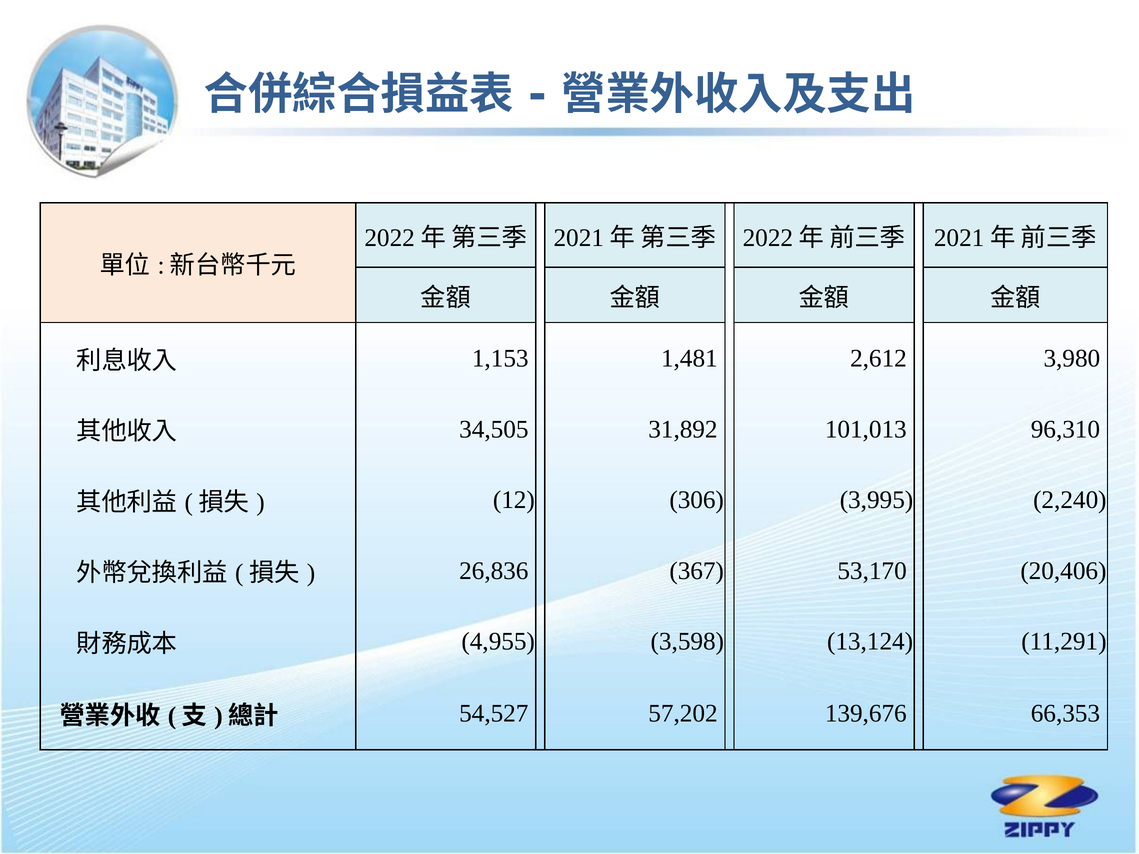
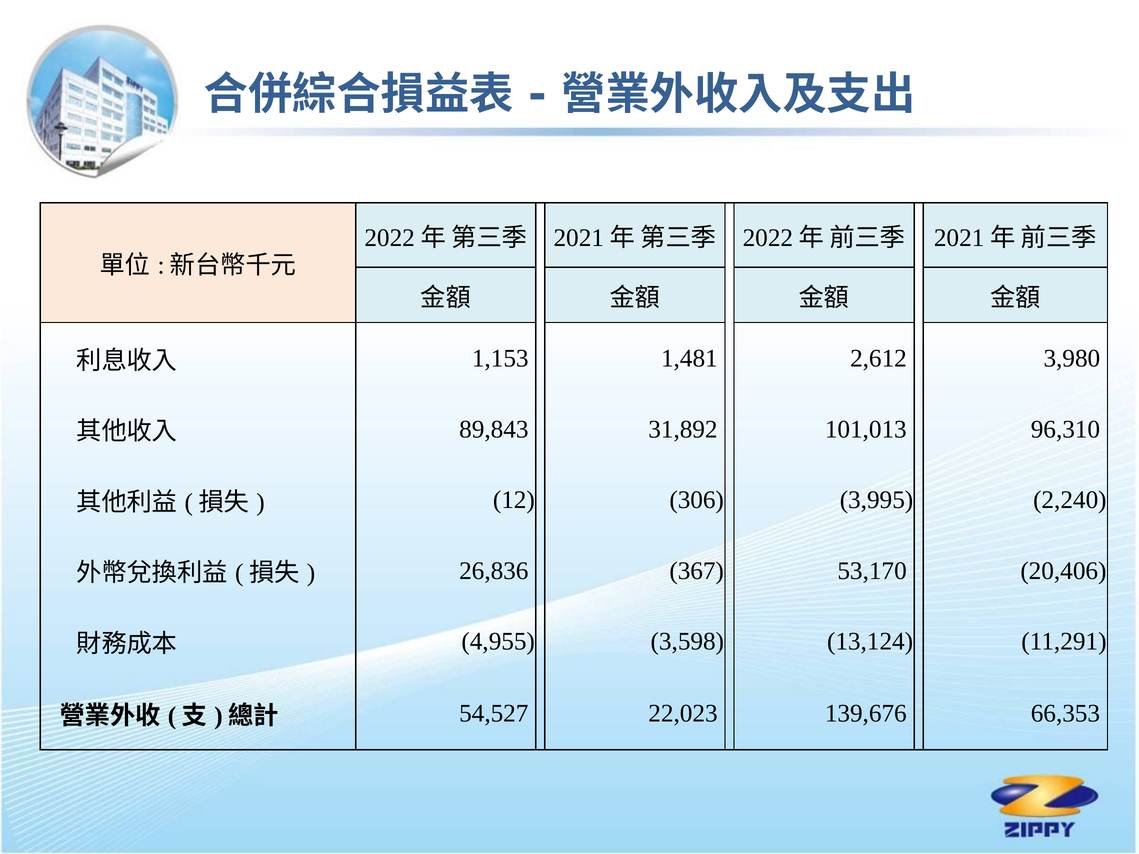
34,505: 34,505 -> 89,843 (494, 429)
57,202: 57,202 -> 22,023 (683, 714)
